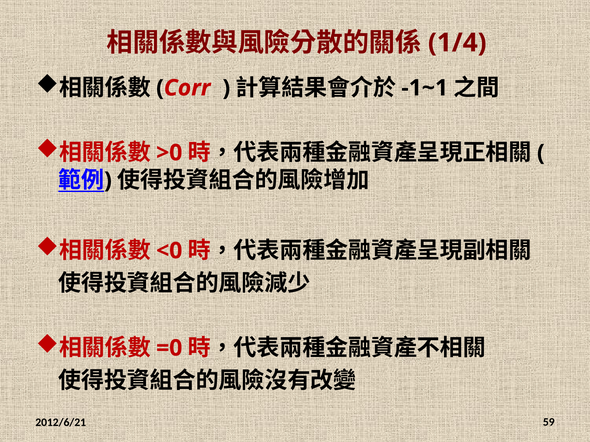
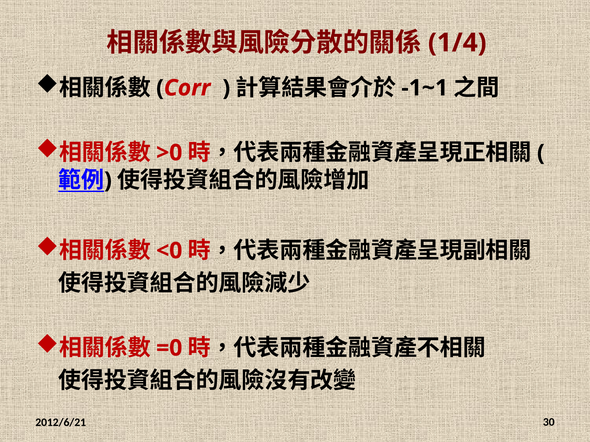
59: 59 -> 30 (549, 423)
